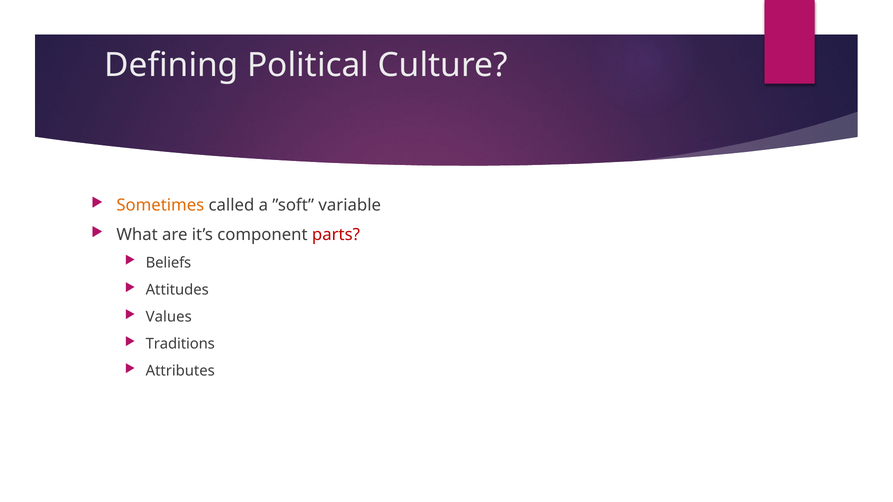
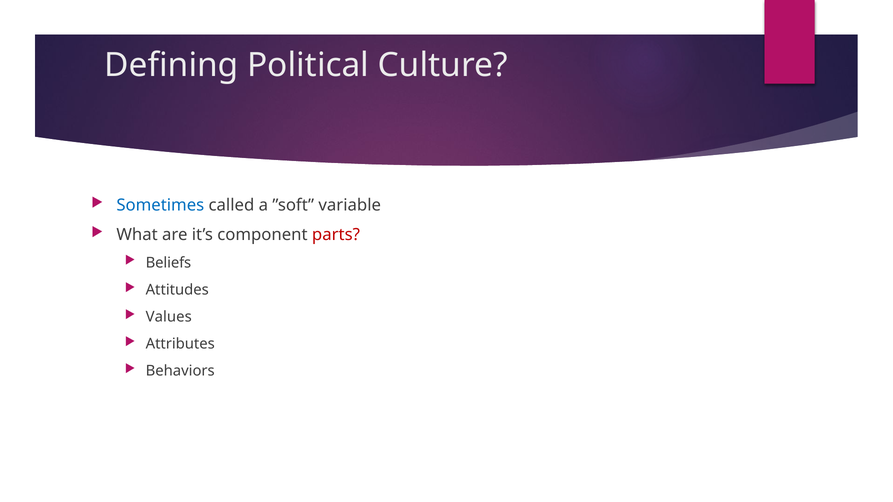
Sometimes colour: orange -> blue (160, 205)
Traditions: Traditions -> Attributes (180, 344)
Attributes: Attributes -> Behaviors (180, 371)
